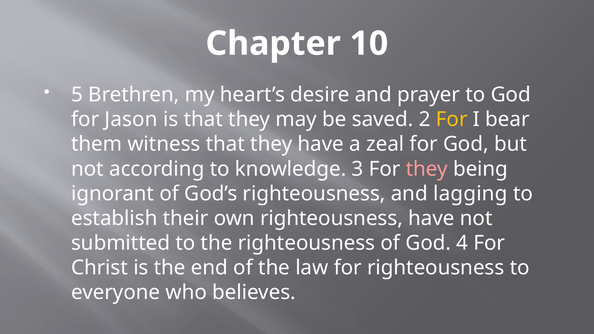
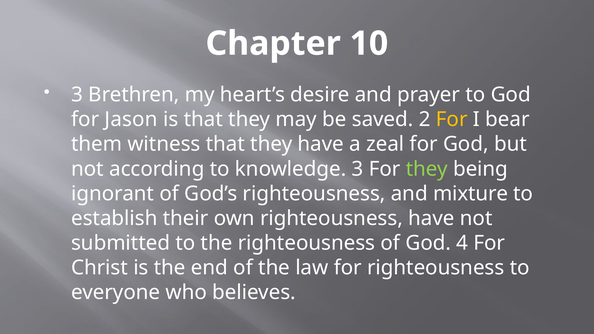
5: 5 -> 3 (77, 95)
they colour: pink -> light green (427, 169)
lagging: lagging -> mixture (471, 194)
